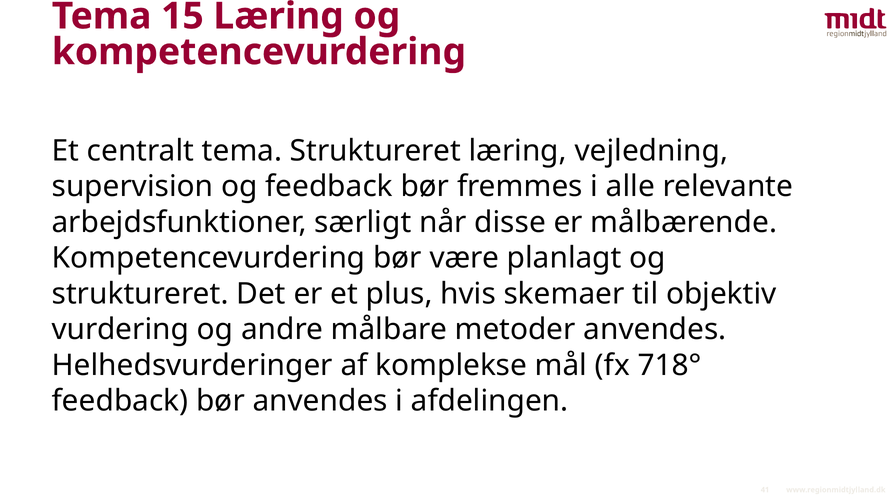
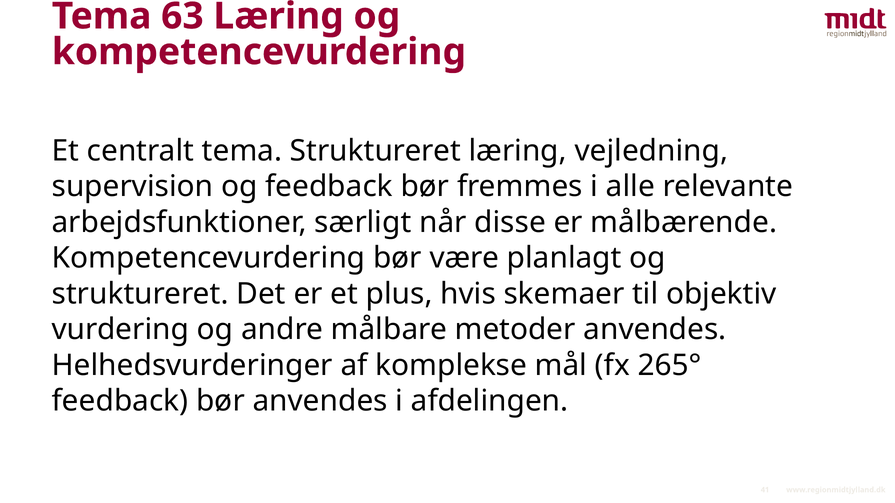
15: 15 -> 63 (182, 16)
718°: 718° -> 265° (670, 366)
